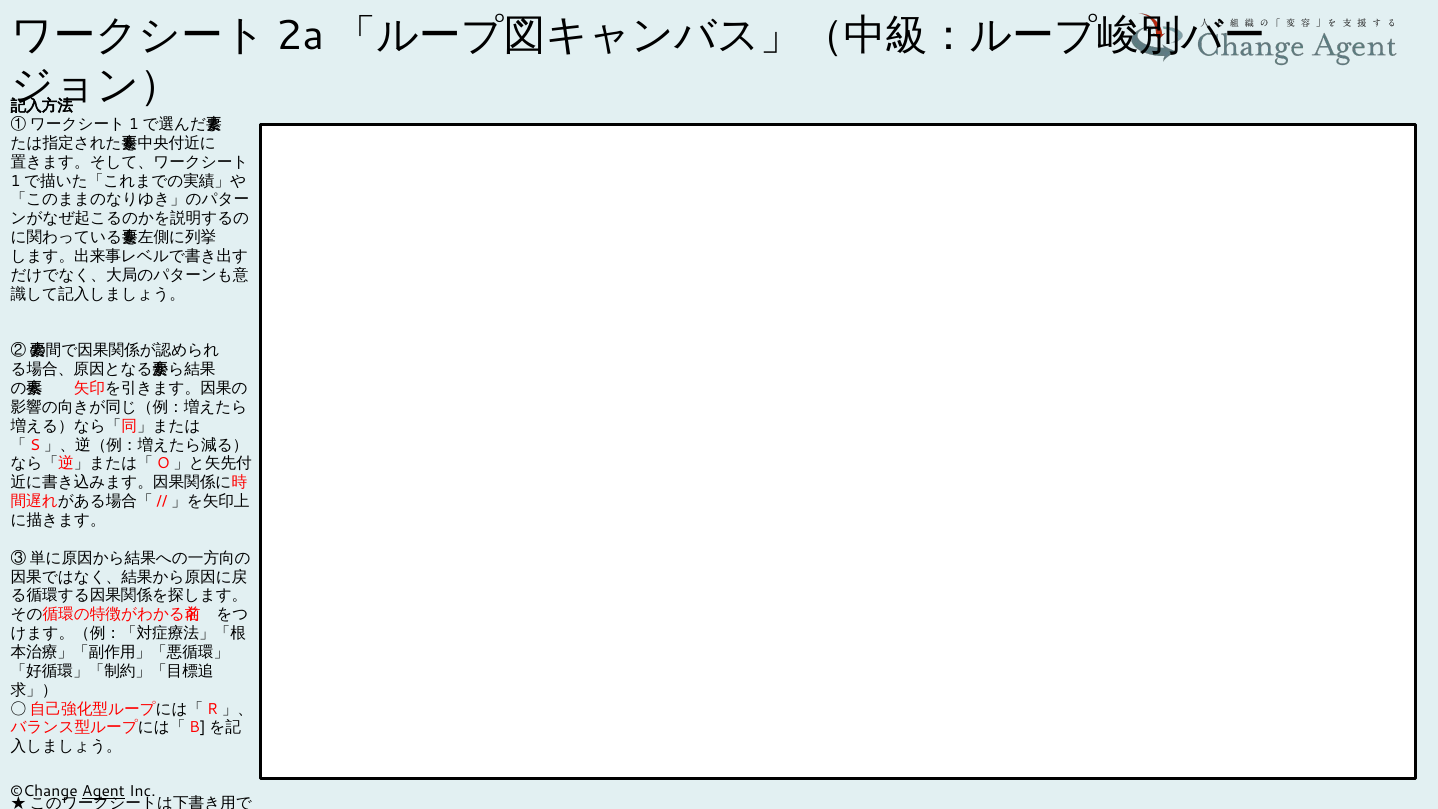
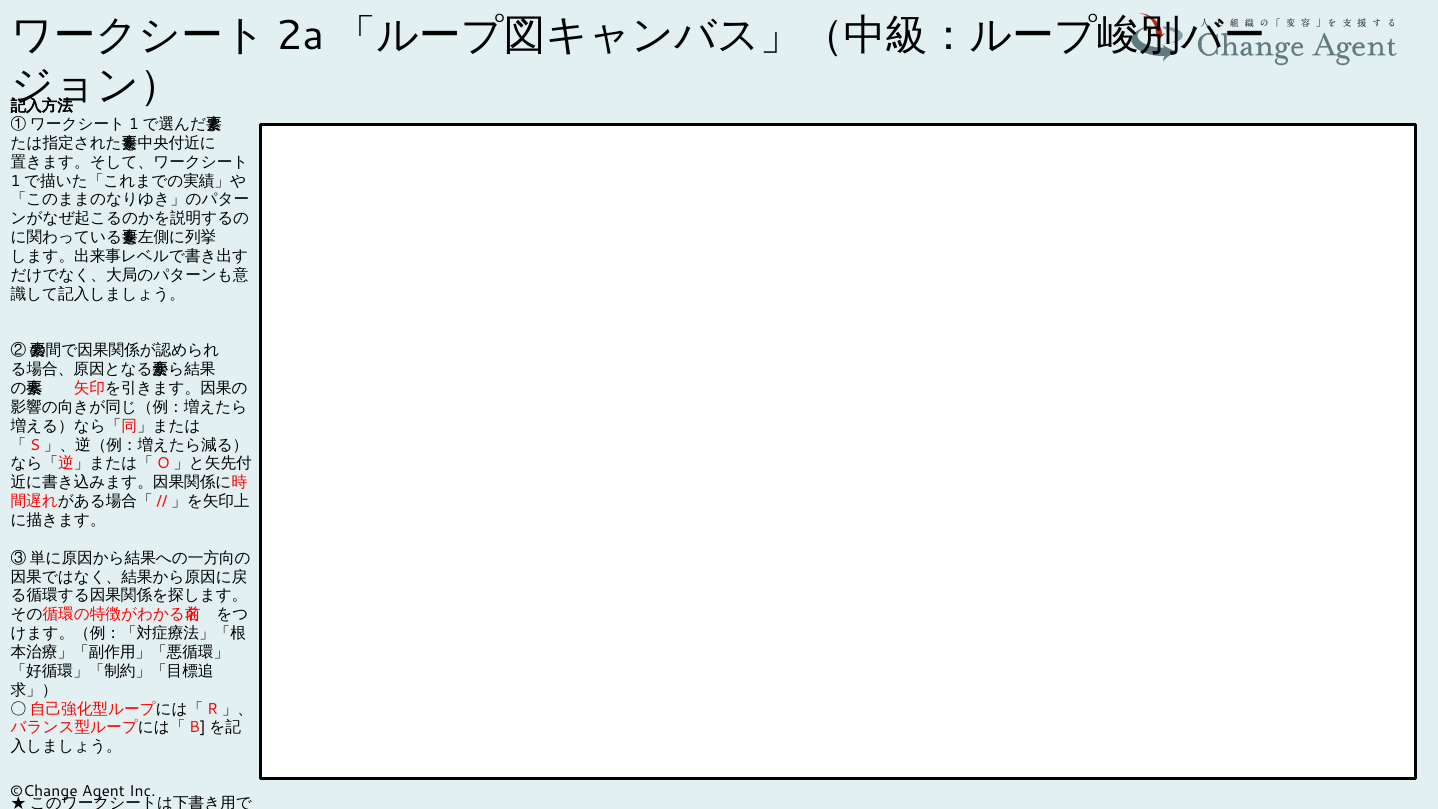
Agent underline: present -> none (103, 791)
